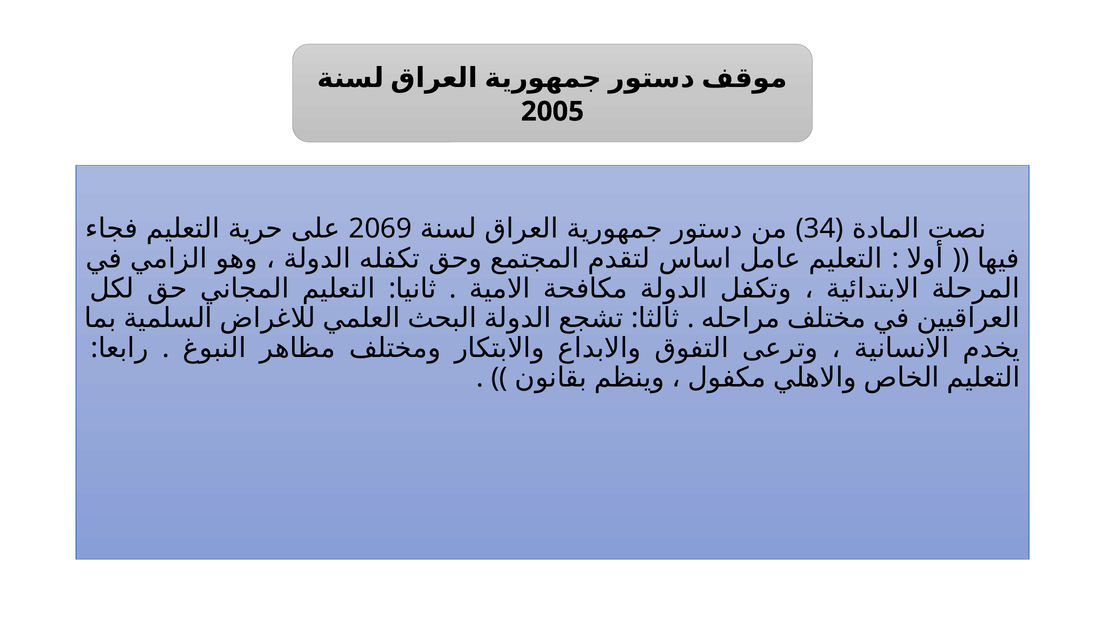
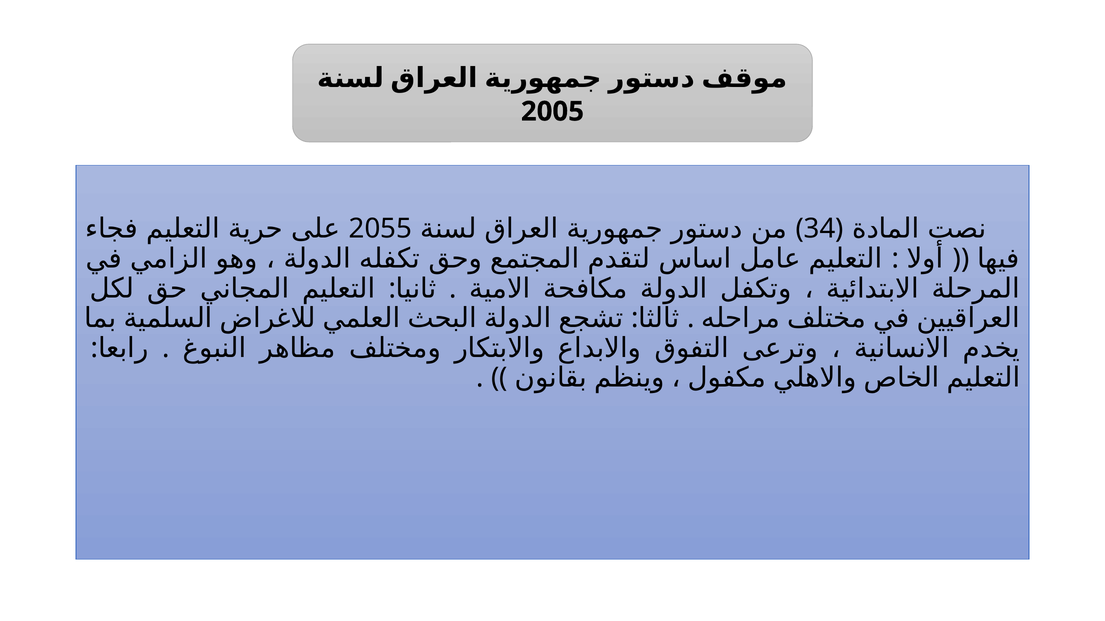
2069: 2069 -> 2055 (380, 229)
